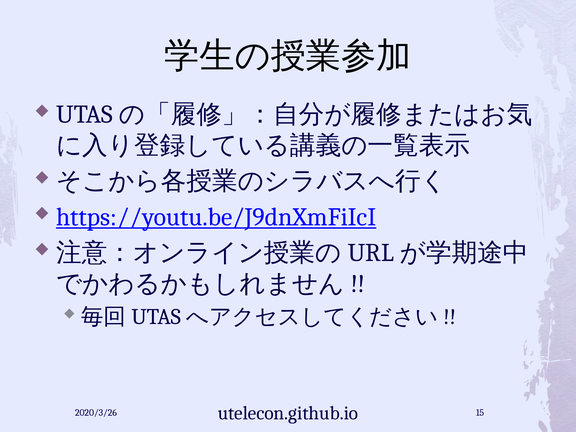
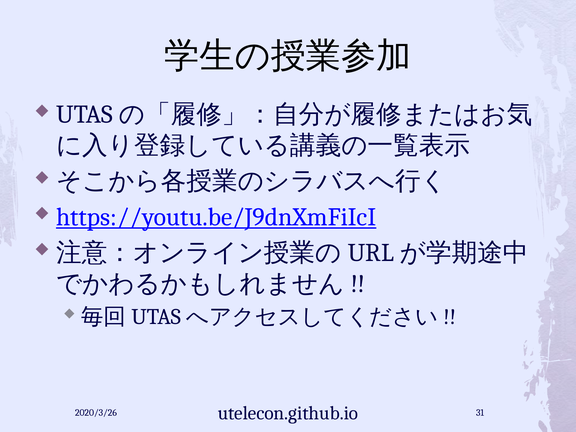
15: 15 -> 31 (480, 413)
